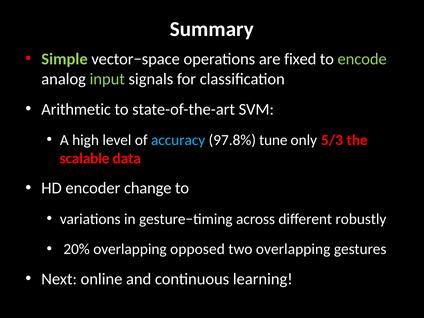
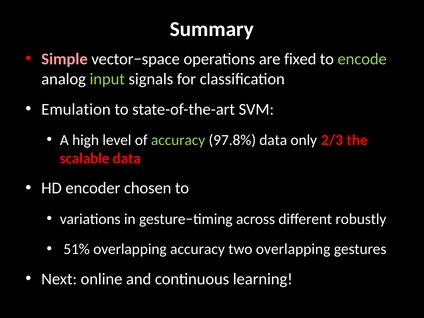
Simple colour: light green -> pink (65, 59)
Arithmetic: Arithmetic -> Emulation (76, 109)
accuracy colour: light blue -> light green (178, 140)
97.8% tune: tune -> data (273, 140)
5/3: 5/3 -> 2/3 (332, 140)
change: change -> chosen (148, 188)
20%: 20% -> 51% (77, 249)
overlapping opposed: opposed -> accuracy (198, 249)
